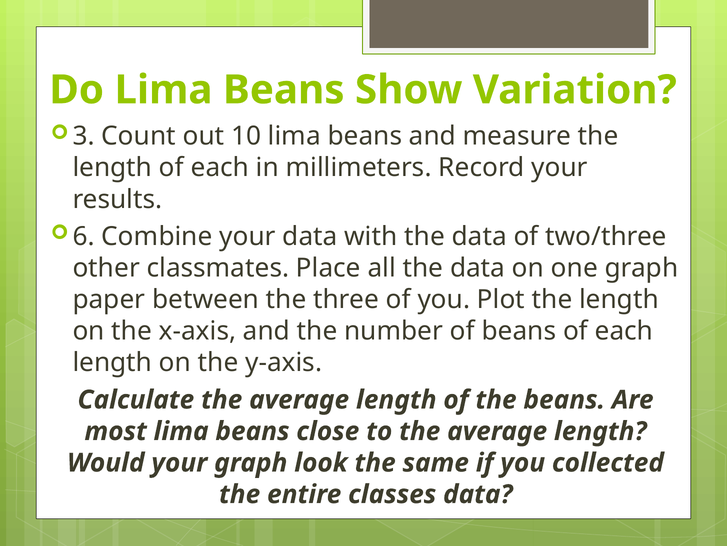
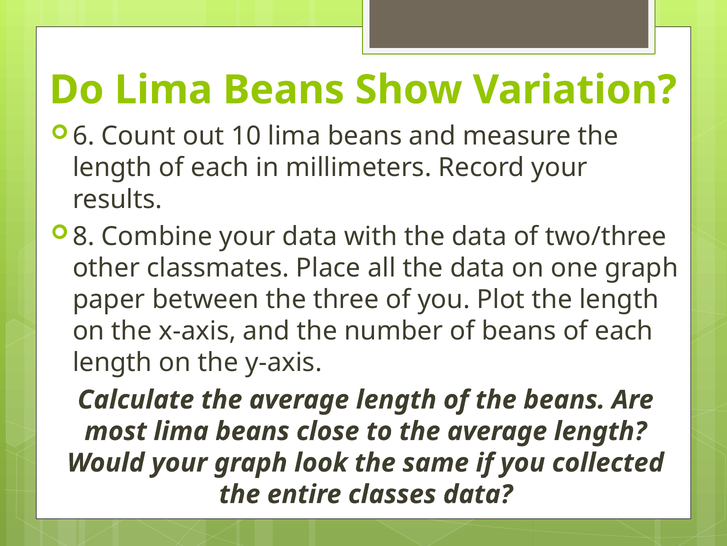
3: 3 -> 6 (84, 136)
6: 6 -> 8 (84, 236)
